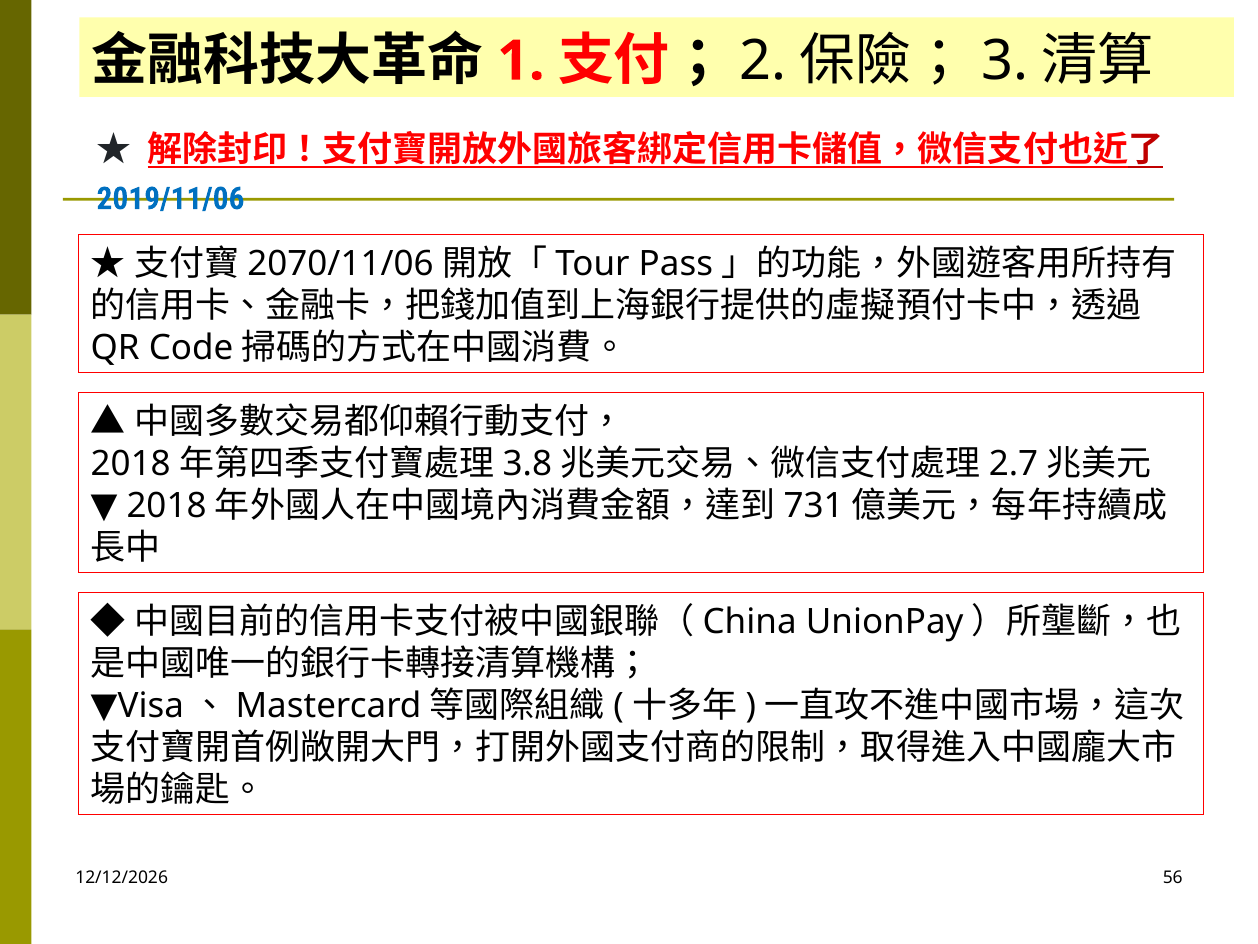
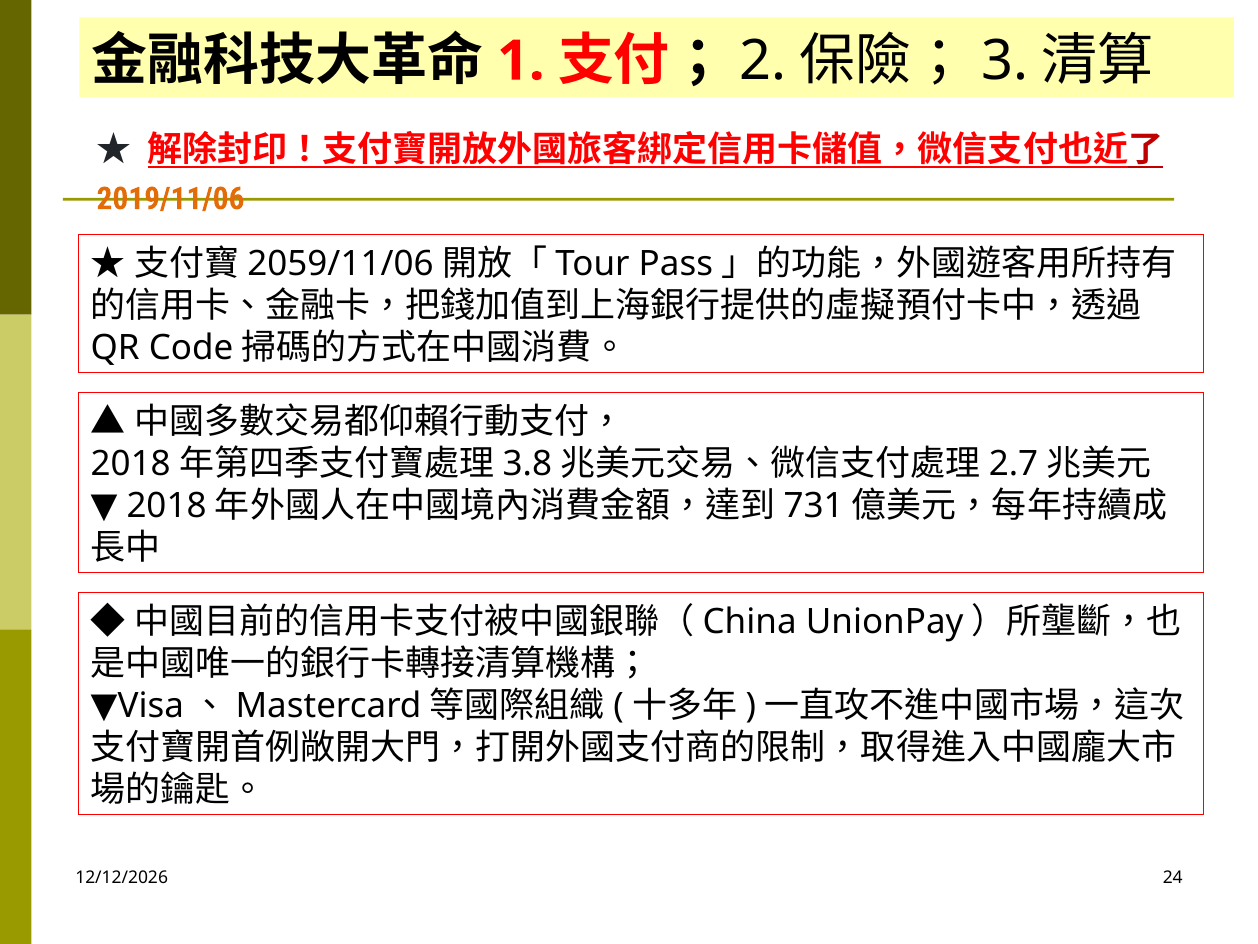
2019/11/06 colour: blue -> orange (170, 199)
2070/11/06: 2070/11/06 -> 2059/11/06 (341, 264)
56: 56 -> 24 (1173, 878)
